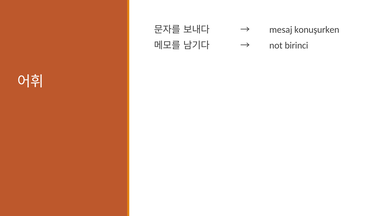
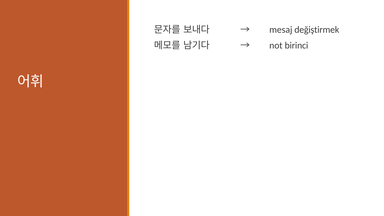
konuşurken: konuşurken -> değiştirmek (317, 30)
